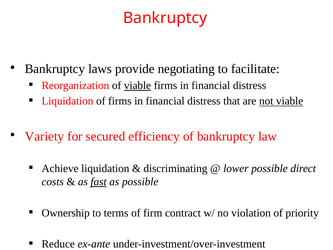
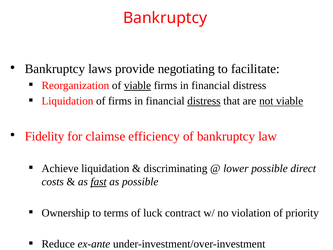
distress underline: none -> present (204, 101)
Variety: Variety -> Fidelity (45, 136)
secured: secured -> claimse (105, 136)
firm: firm -> luck (153, 213)
